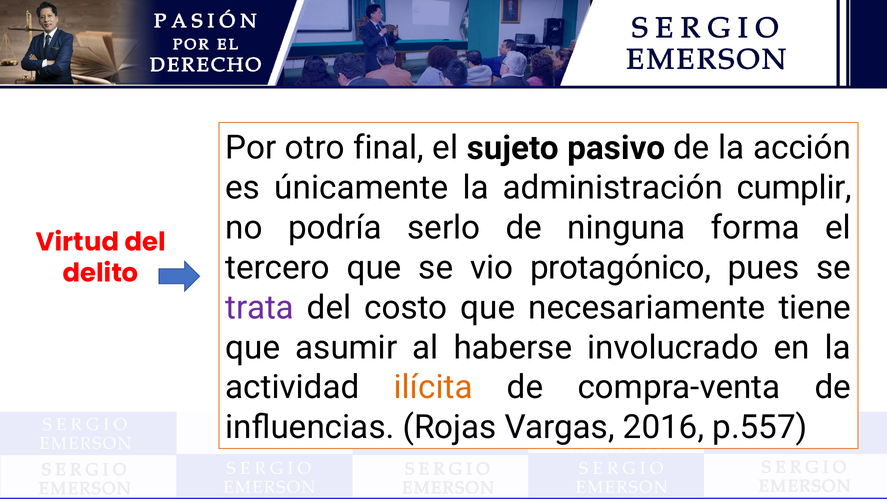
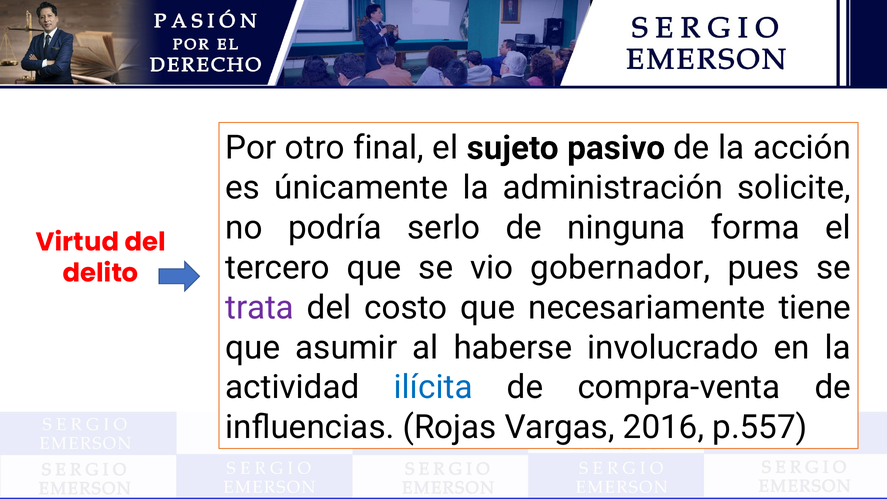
cumplir: cumplir -> solicite (794, 188)
protagónico: protagónico -> gobernador (620, 268)
ilícita colour: orange -> blue (433, 387)
